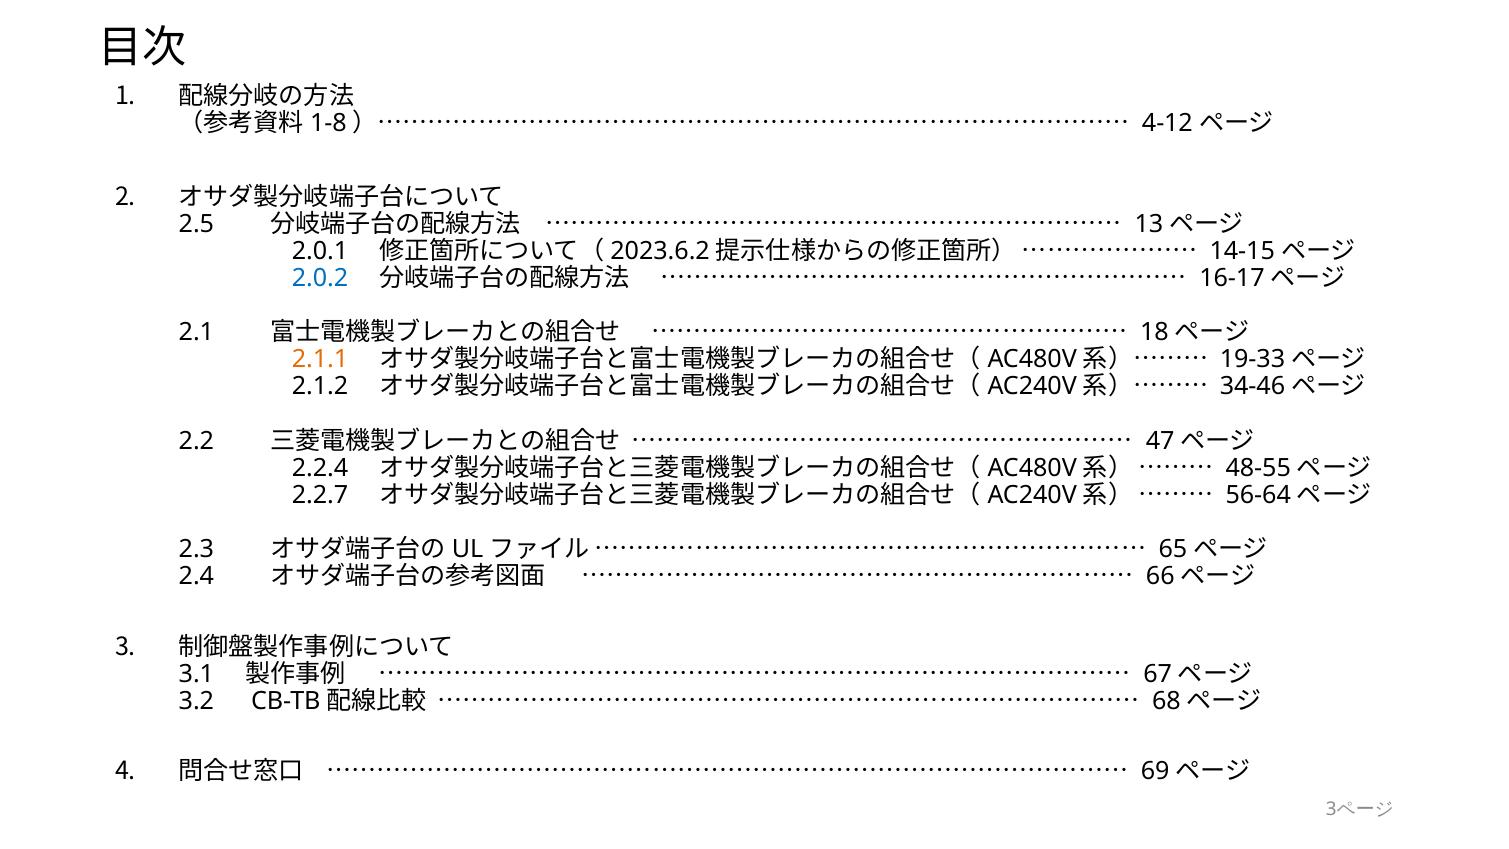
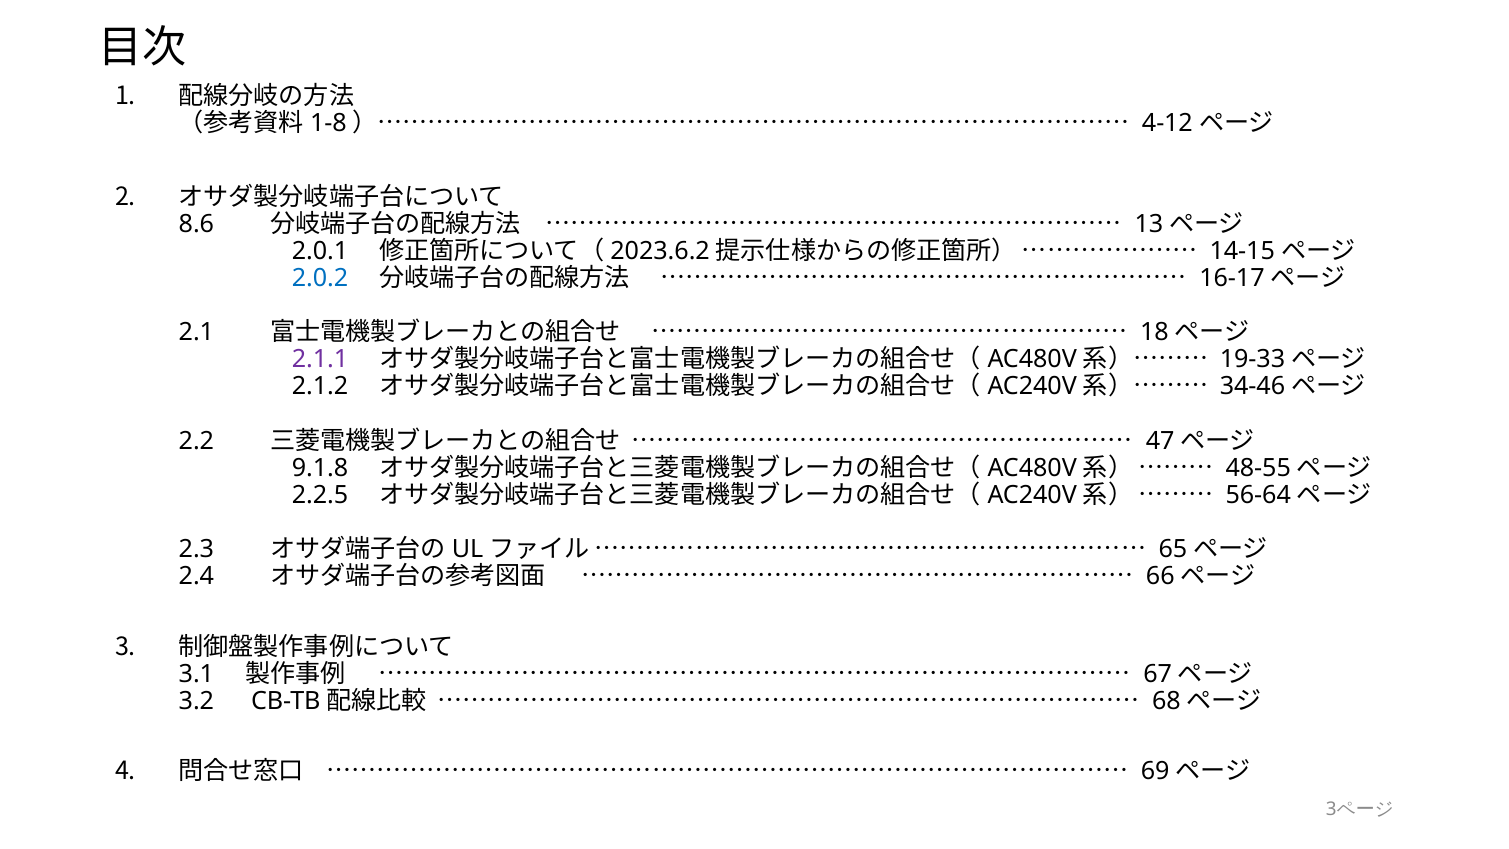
2.5: 2.5 -> 8.6 (196, 224)
2.1.1 colour: orange -> purple (320, 359)
2.2.4: 2.2.4 -> 9.1.8 (320, 468)
2.2.7: 2.2.7 -> 2.2.5 (320, 495)
